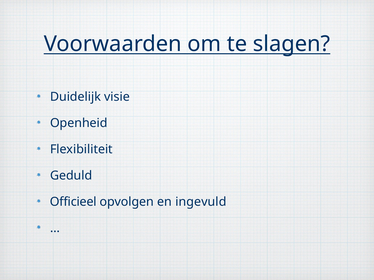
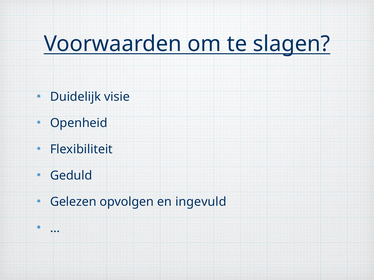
Officieel: Officieel -> Gelezen (73, 202)
